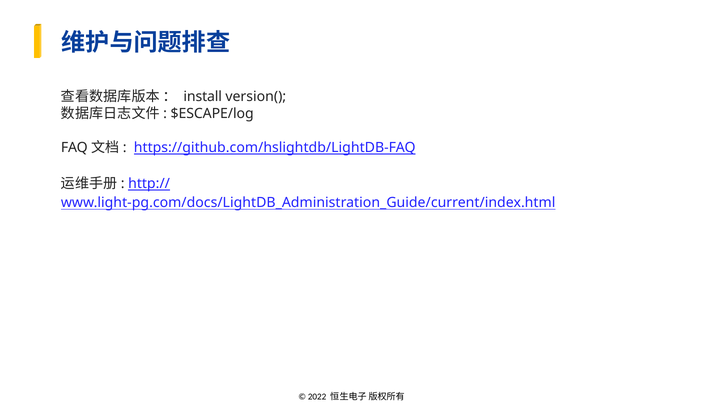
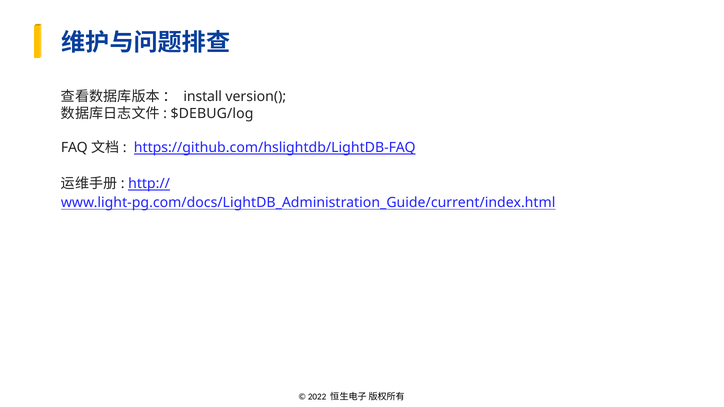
$ESCAPE/log: $ESCAPE/log -> $DEBUG/log (212, 114)
